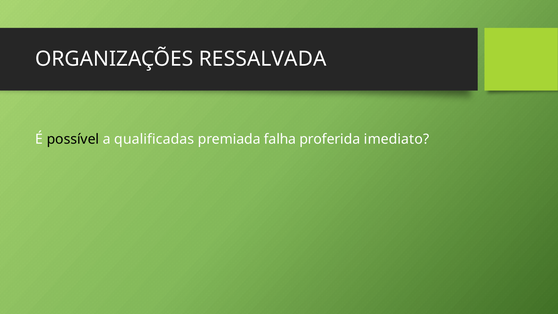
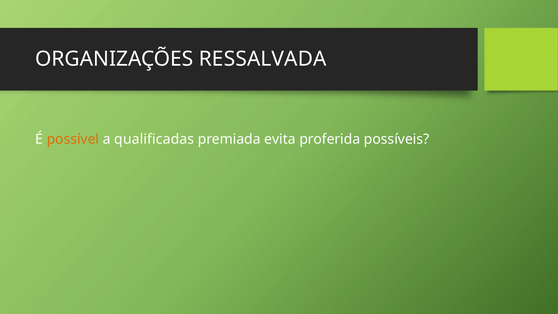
possível colour: black -> orange (73, 139)
falha: falha -> evita (280, 139)
imediato: imediato -> possíveis (397, 139)
